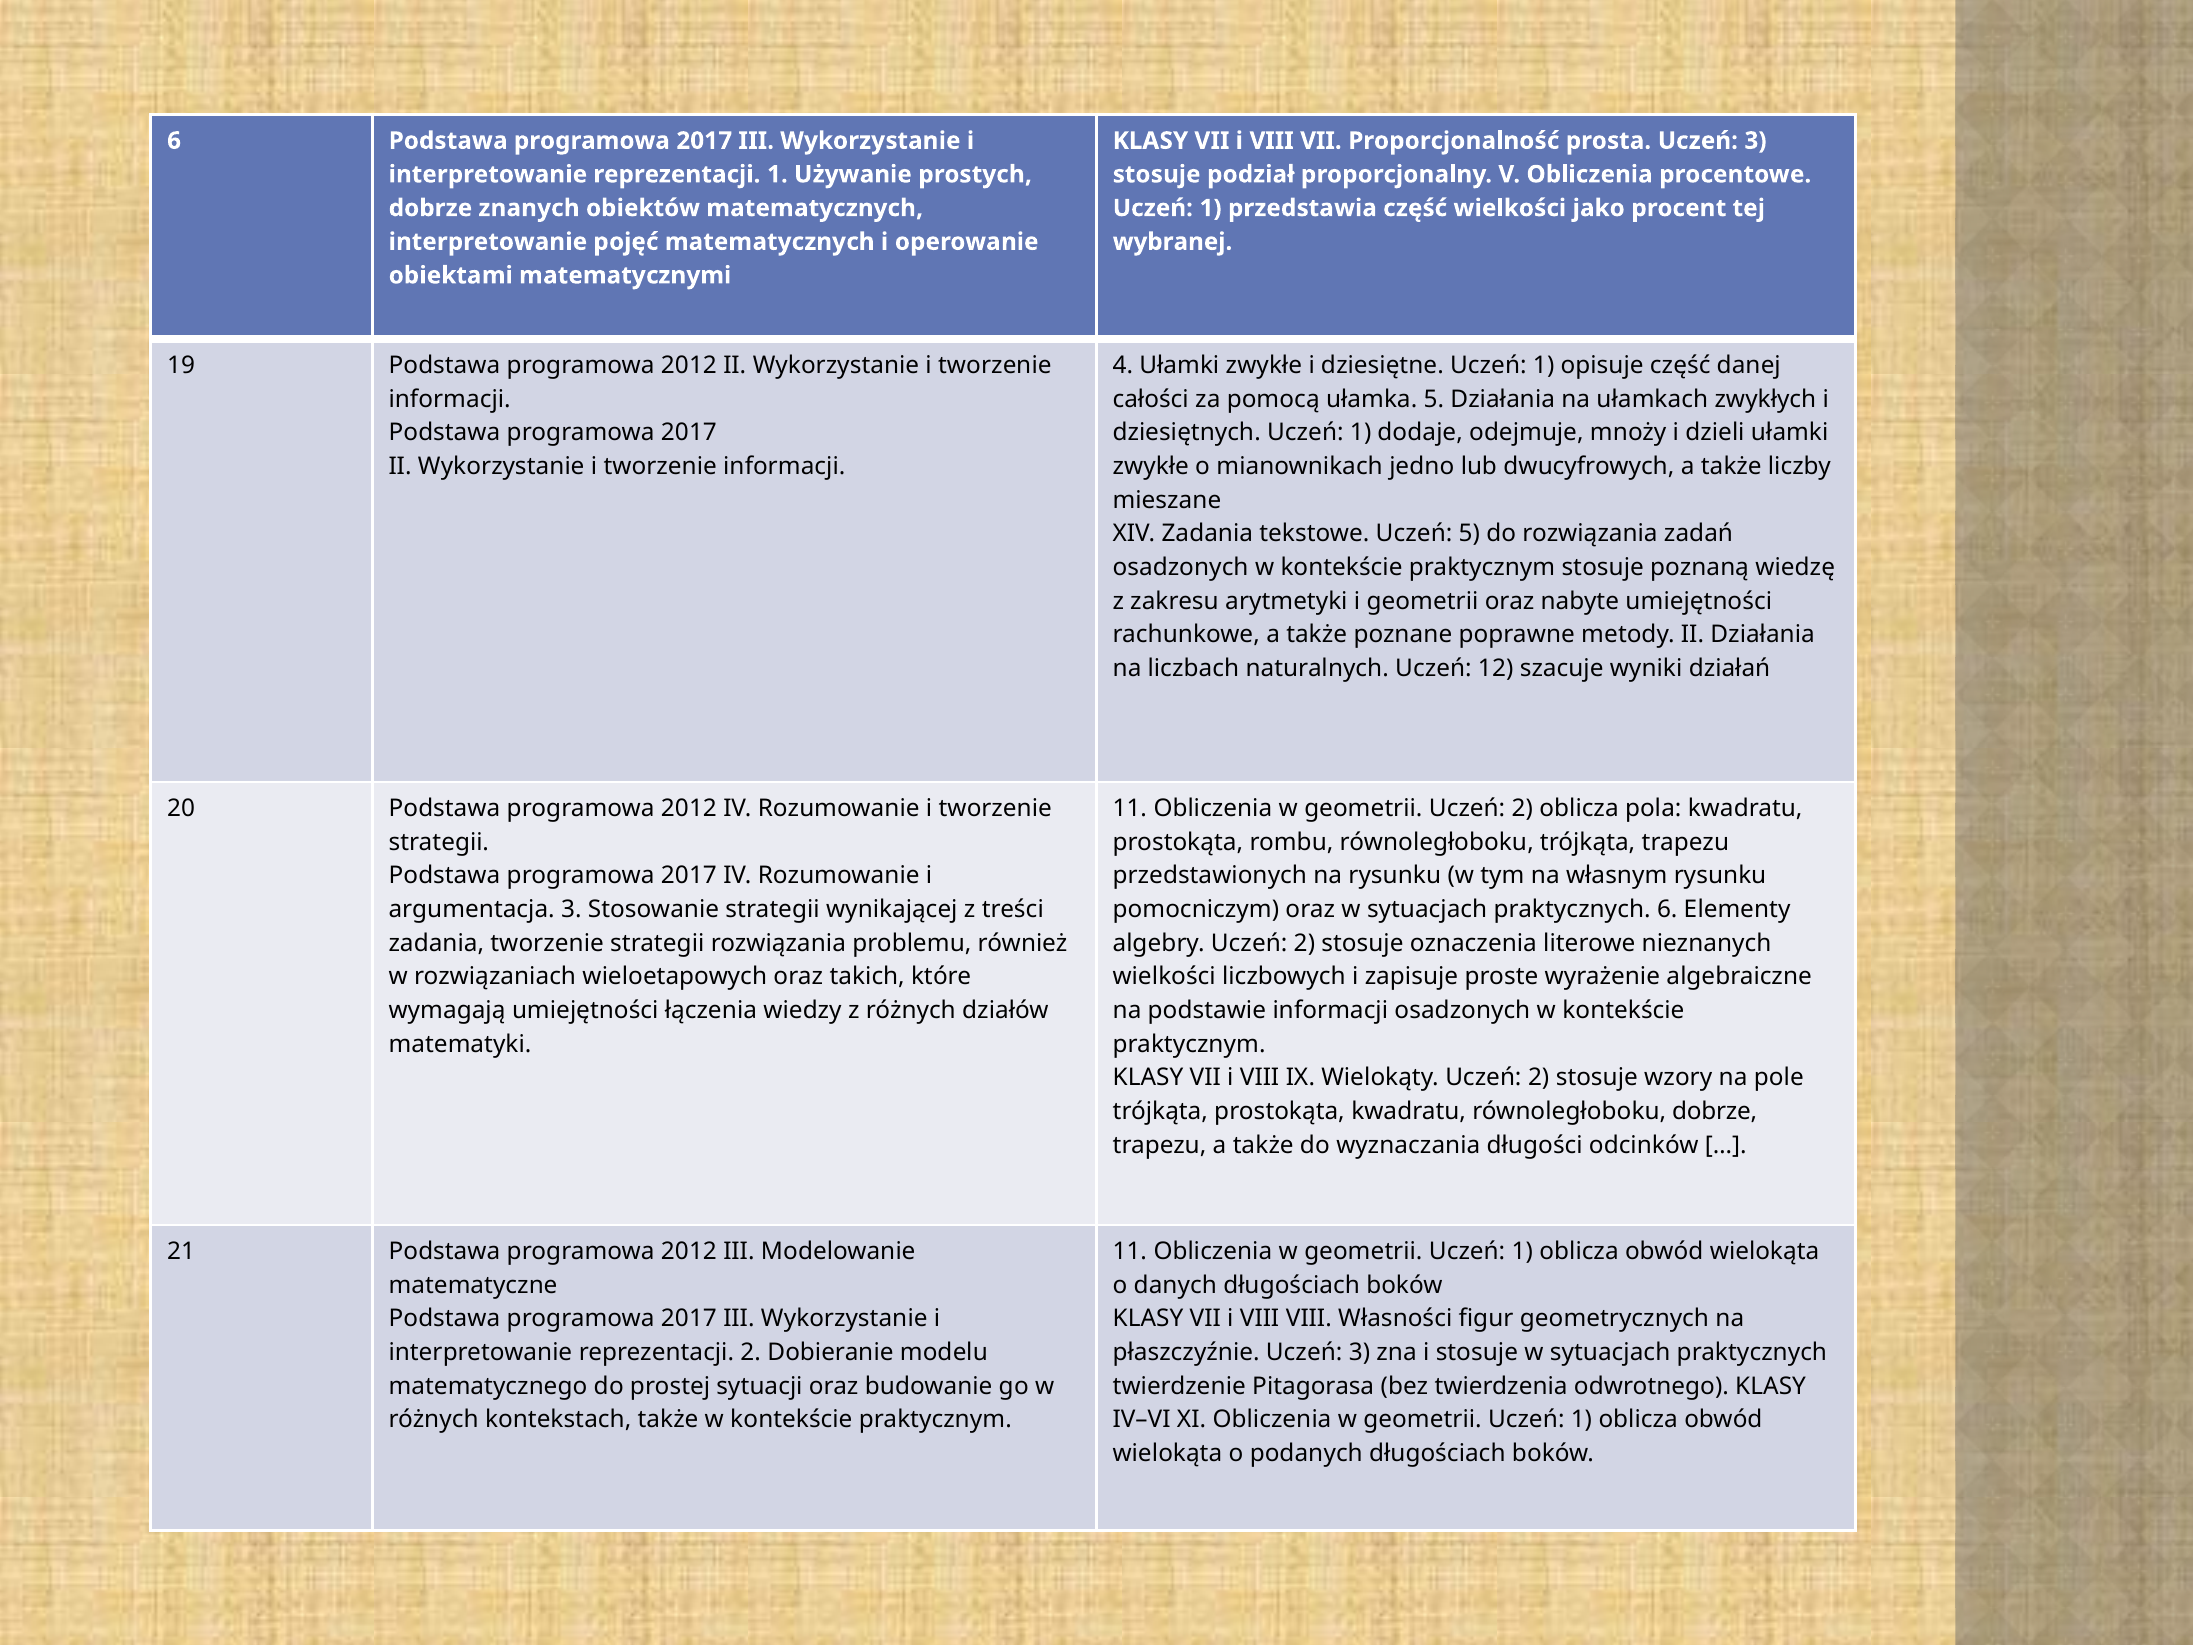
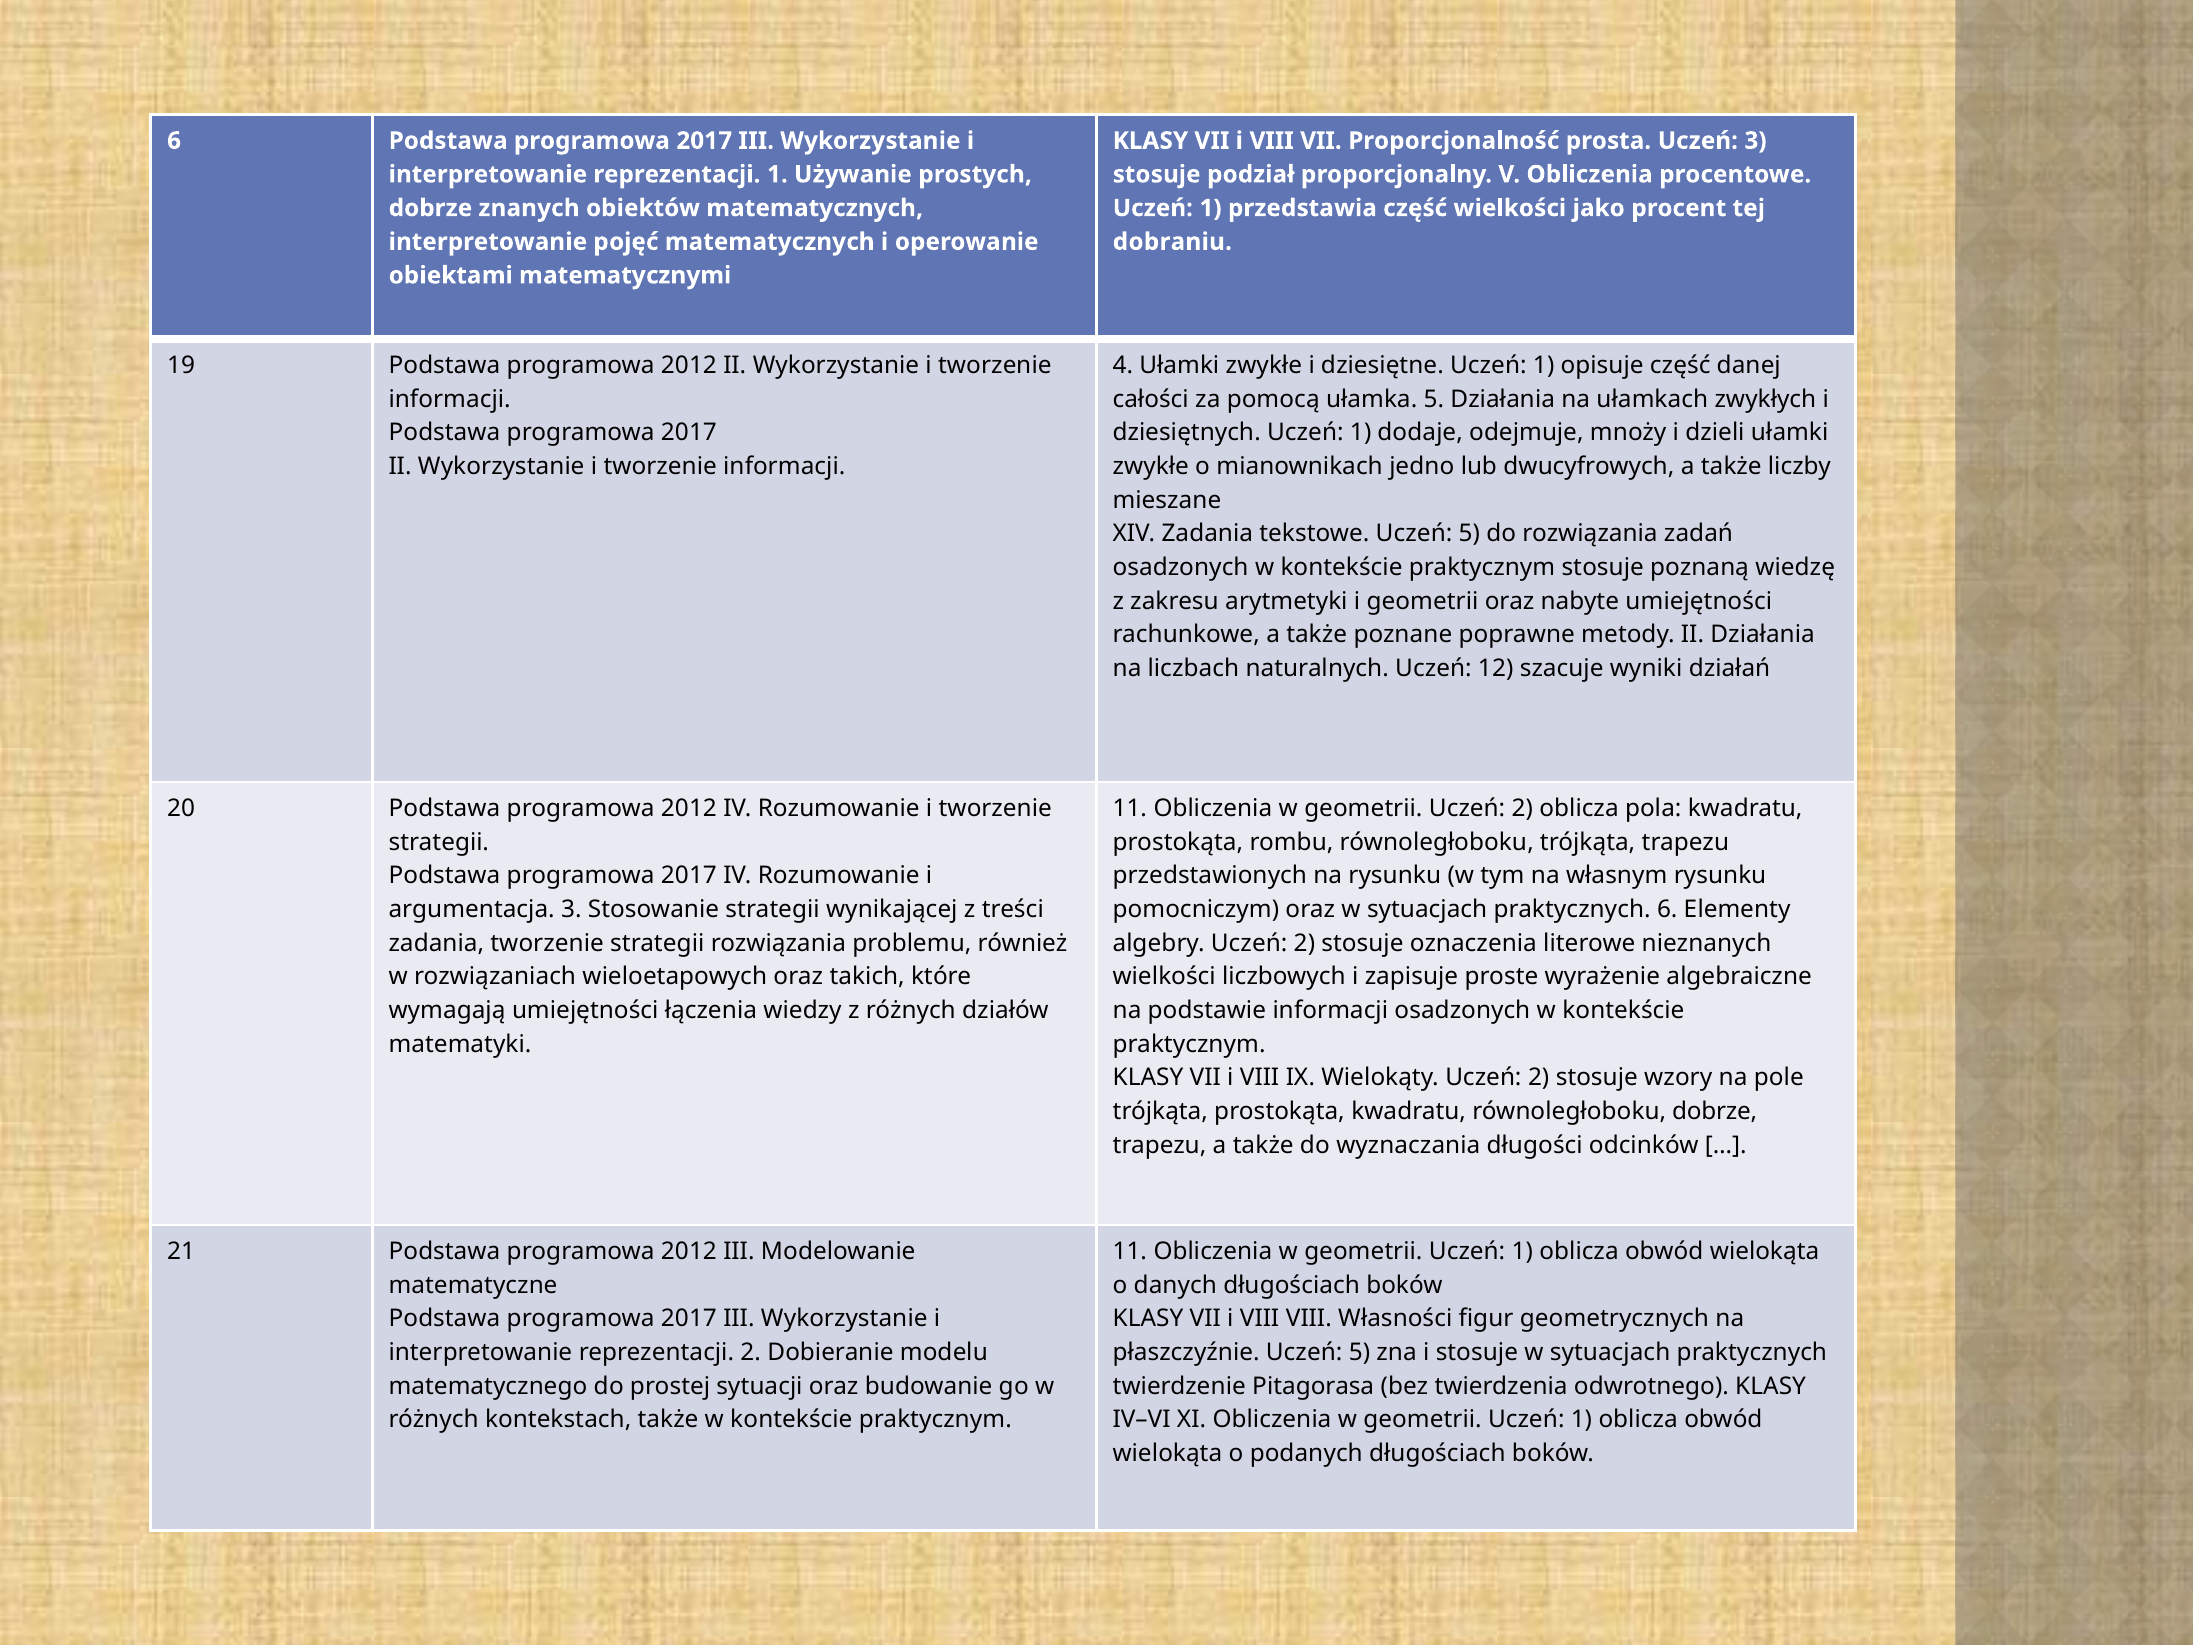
wybranej: wybranej -> dobraniu (1172, 242)
płaszczyźnie Uczeń 3: 3 -> 5 (1360, 1352)
